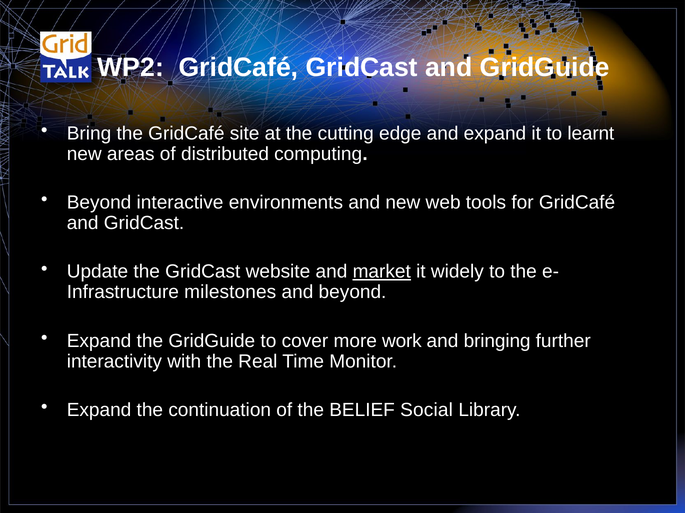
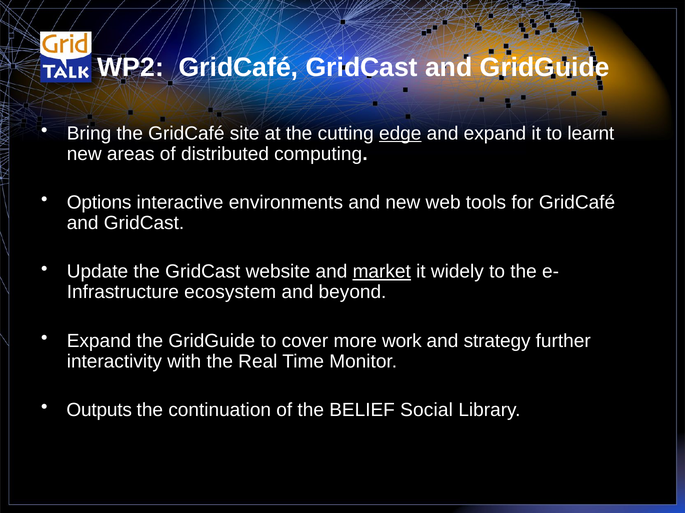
edge underline: none -> present (400, 133)
Beyond: Beyond -> Options (99, 203)
milestones: milestones -> ecosystem (230, 293)
bringing: bringing -> strategy (497, 341)
Expand: Expand -> Outputs (99, 410)
